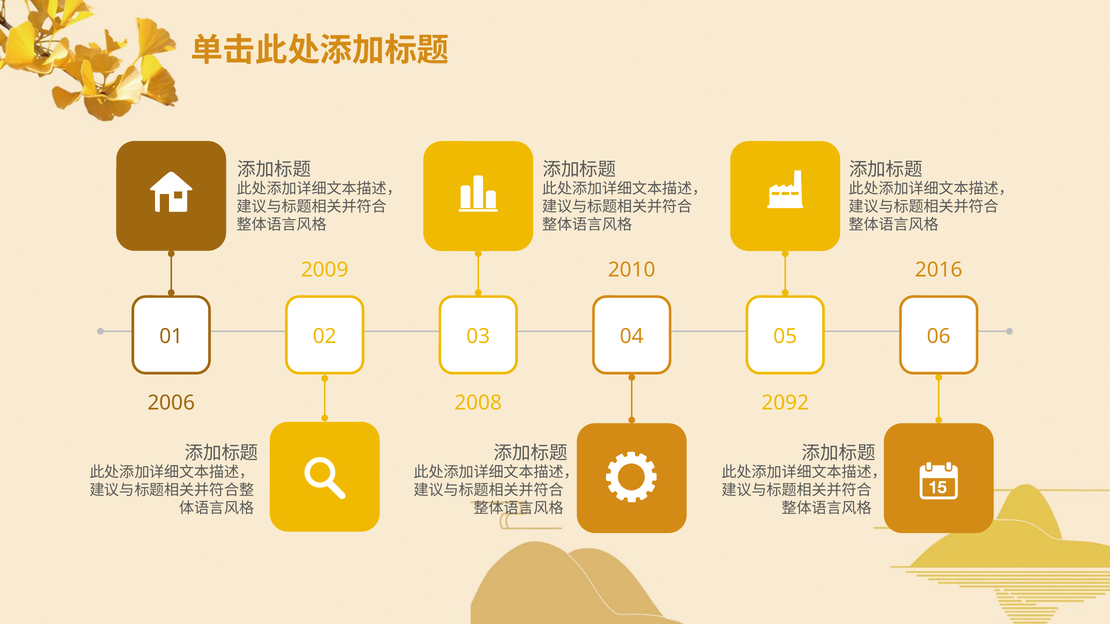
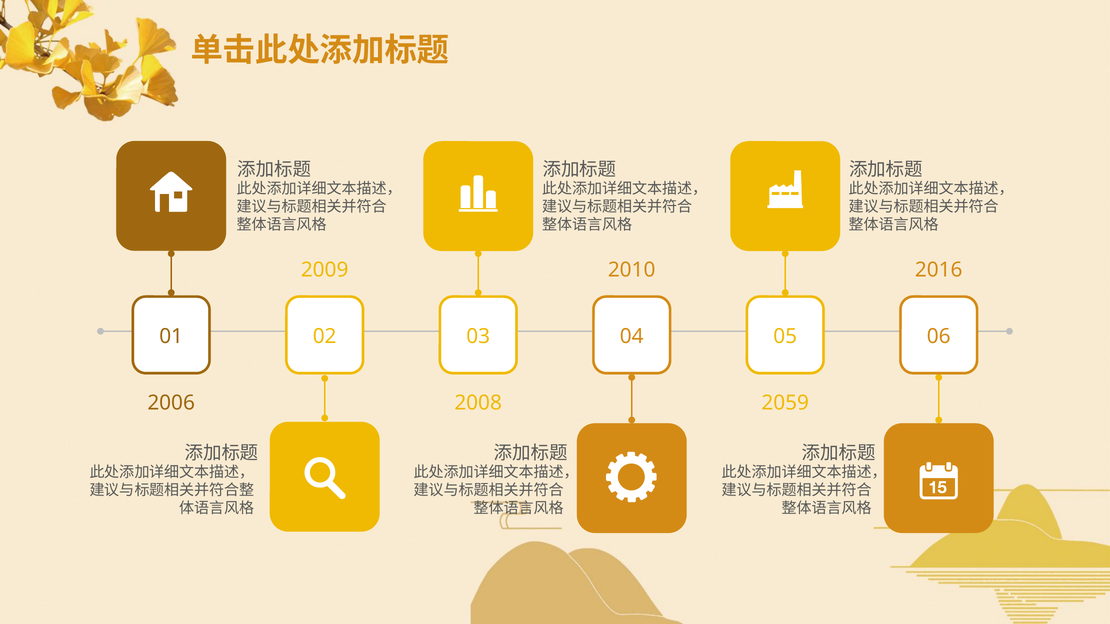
2092: 2092 -> 2059 (785, 403)
